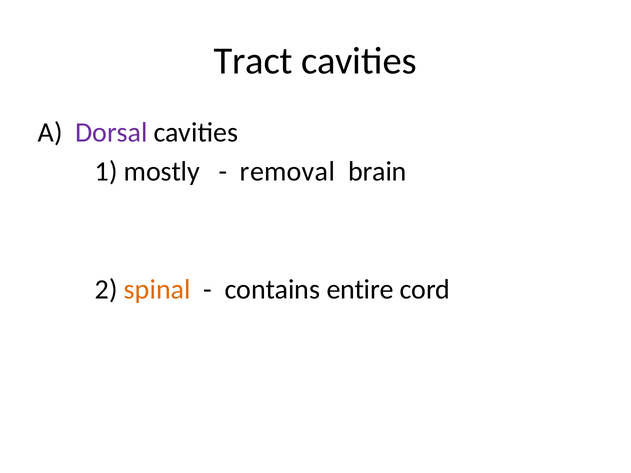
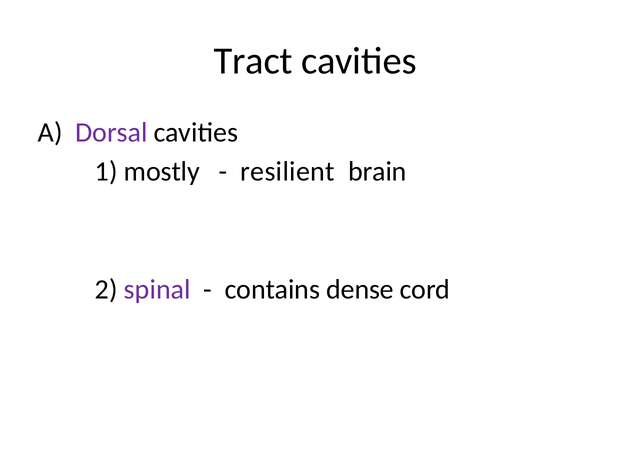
removal: removal -> resilient (288, 172)
spinal colour: orange -> purple (157, 290)
entire: entire -> dense (360, 290)
